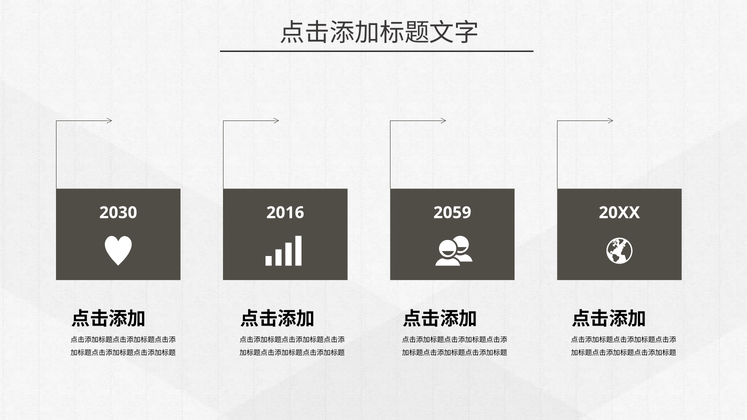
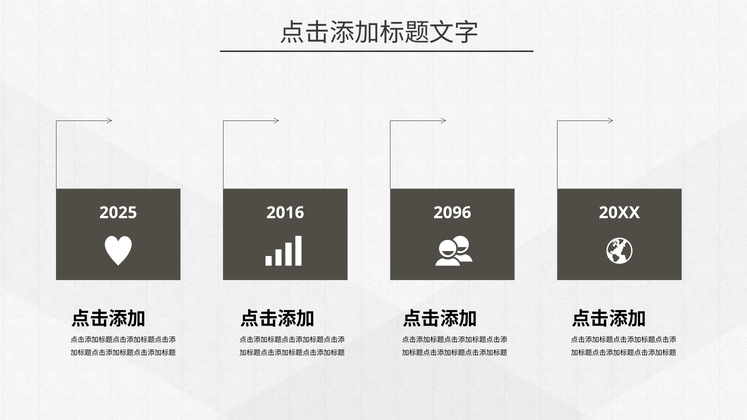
2030: 2030 -> 2025 (118, 213)
2059: 2059 -> 2096 (452, 213)
